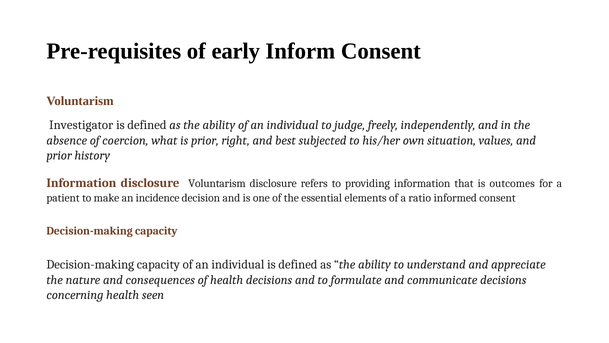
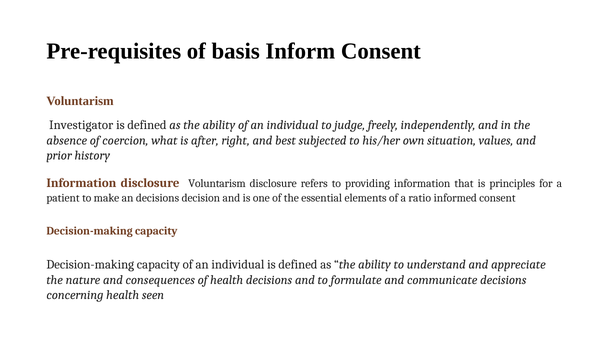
early: early -> basis (236, 51)
is prior: prior -> after (205, 140)
outcomes: outcomes -> principles (512, 183)
an incidence: incidence -> decisions (158, 198)
